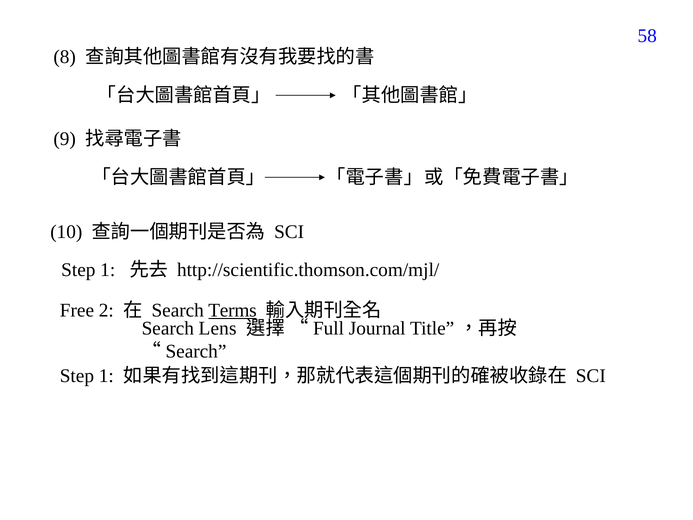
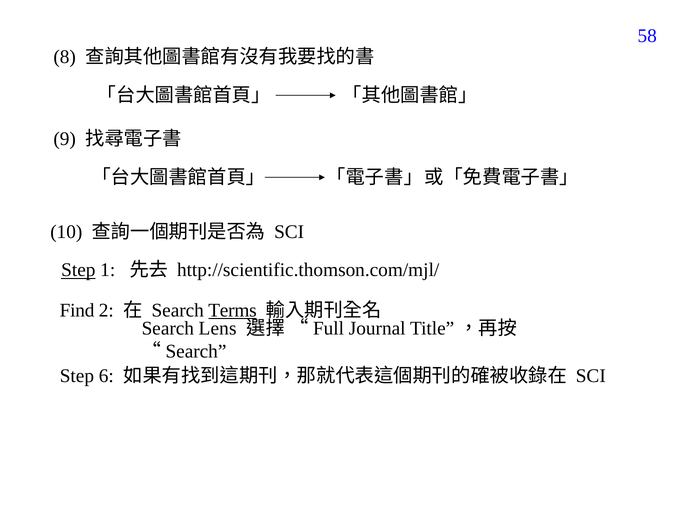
Step underline: none -> present (78, 270)
Free: Free -> Find (77, 310)
1: 1 -> 6 (106, 376)
